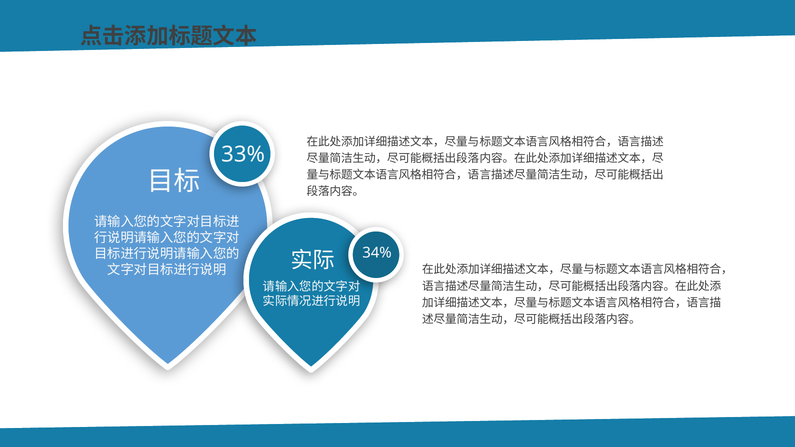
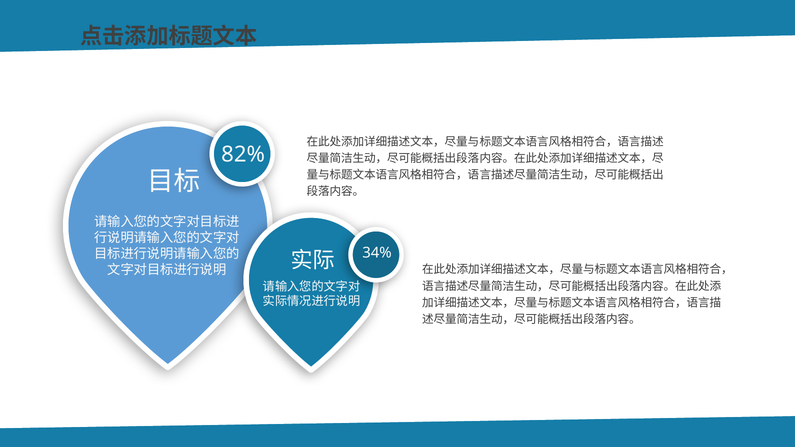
33%: 33% -> 82% (243, 155)
